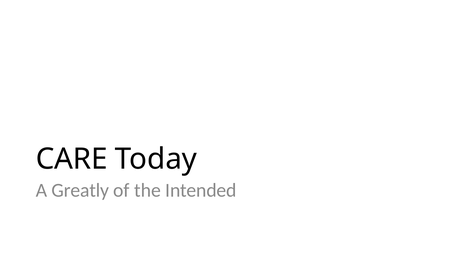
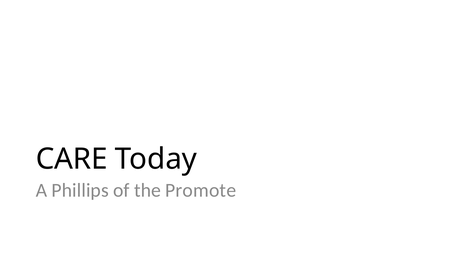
Greatly: Greatly -> Phillips (80, 190)
Intended: Intended -> Promote (201, 190)
